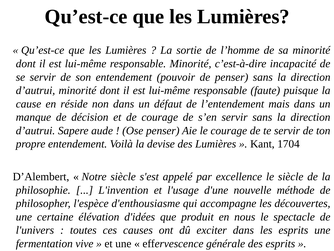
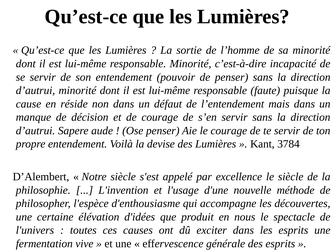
1704: 1704 -> 3784 (289, 144)
